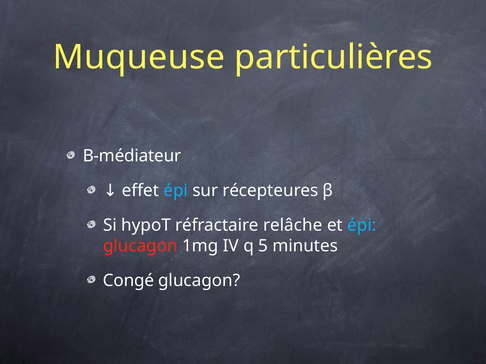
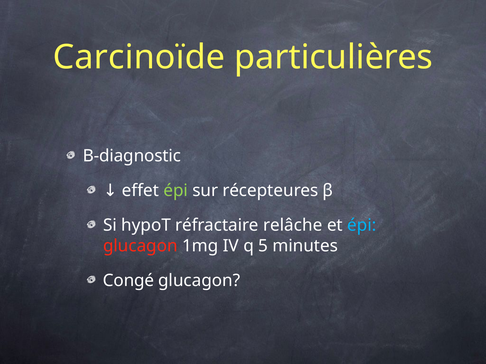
Muqueuse: Muqueuse -> Carcinoïde (139, 57)
B-médiateur: B-médiateur -> B-diagnostic (132, 156)
épi colour: light blue -> light green (176, 191)
